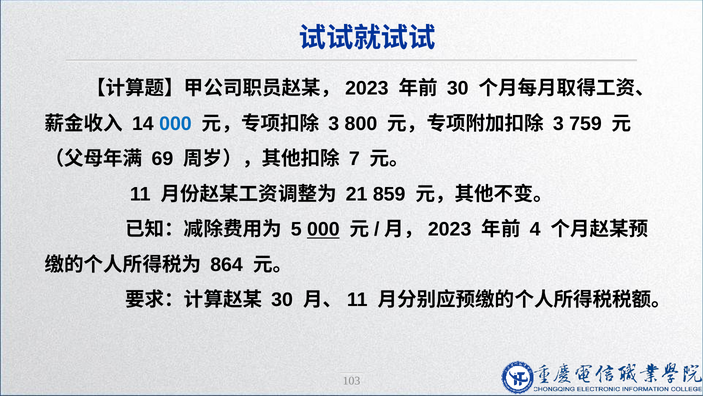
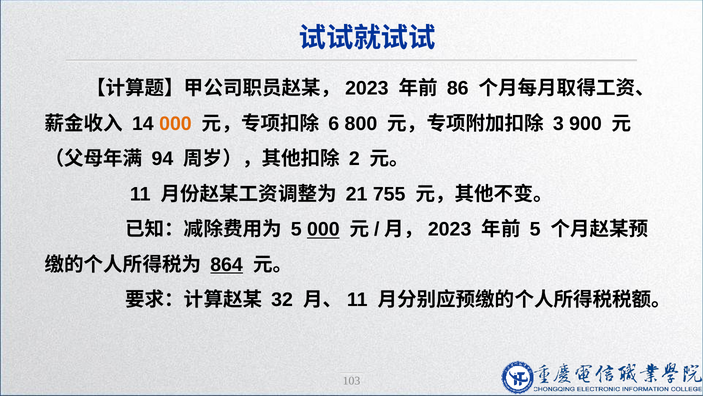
30: 30 -> 86 (458, 88)
000 colour: blue -> orange (175, 123)
3: 3 -> 6 (334, 123)
759: 759 -> 900 (586, 123)
69: 69 -> 94 (162, 159)
7: 7 -> 2 (354, 159)
859: 859 -> 755 (389, 194)
4: 4 -> 5 (535, 229)
864 underline: none -> present (227, 264)
30: 30 -> 32 (282, 300)
